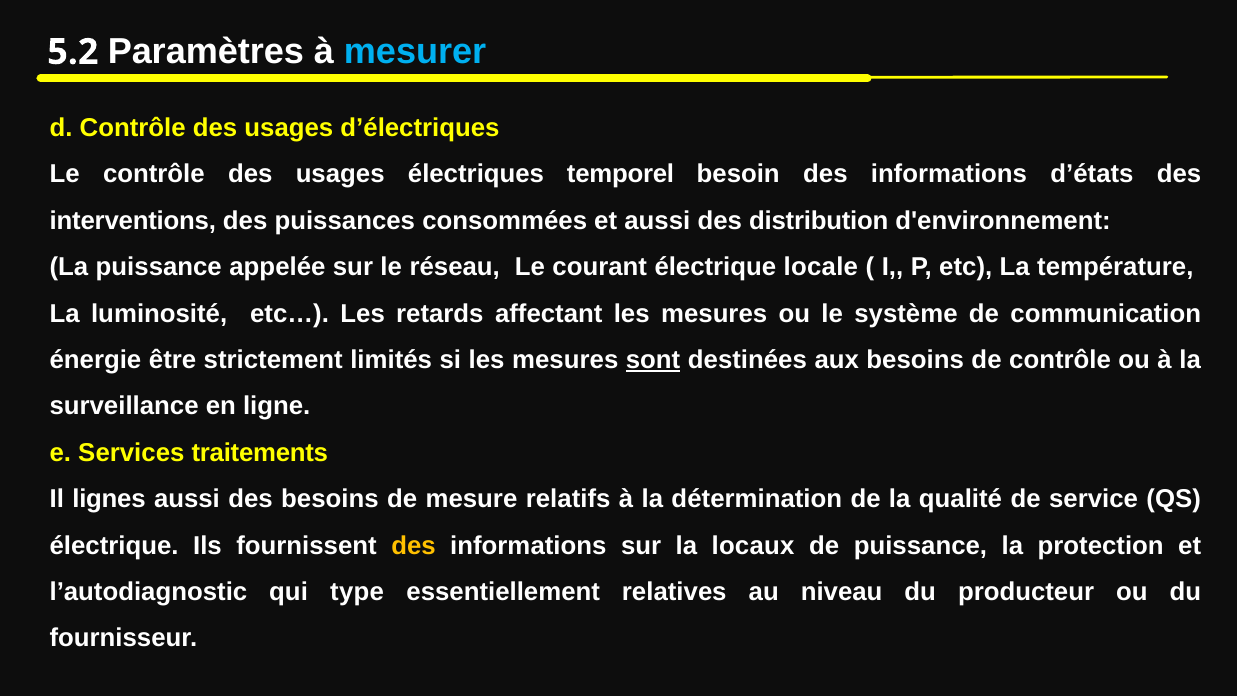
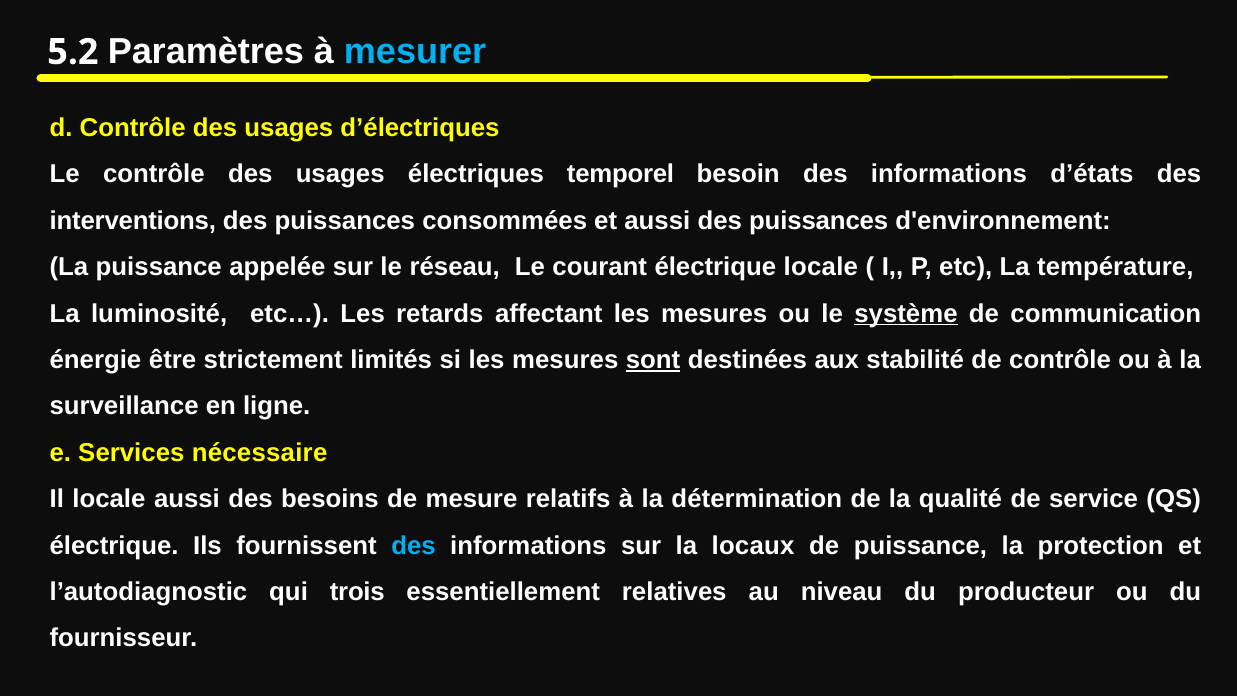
aussi des distribution: distribution -> puissances (819, 221)
système underline: none -> present (906, 313)
aux besoins: besoins -> stabilité (915, 360)
traitements: traitements -> nécessaire (260, 453)
Il lignes: lignes -> locale (109, 499)
des colour: yellow -> light blue (413, 545)
type: type -> trois (357, 592)
